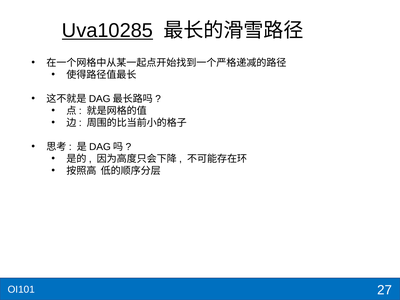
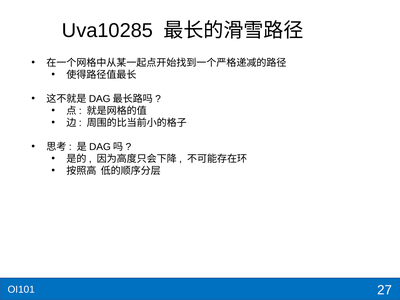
Uva10285 underline: present -> none (107, 31)
